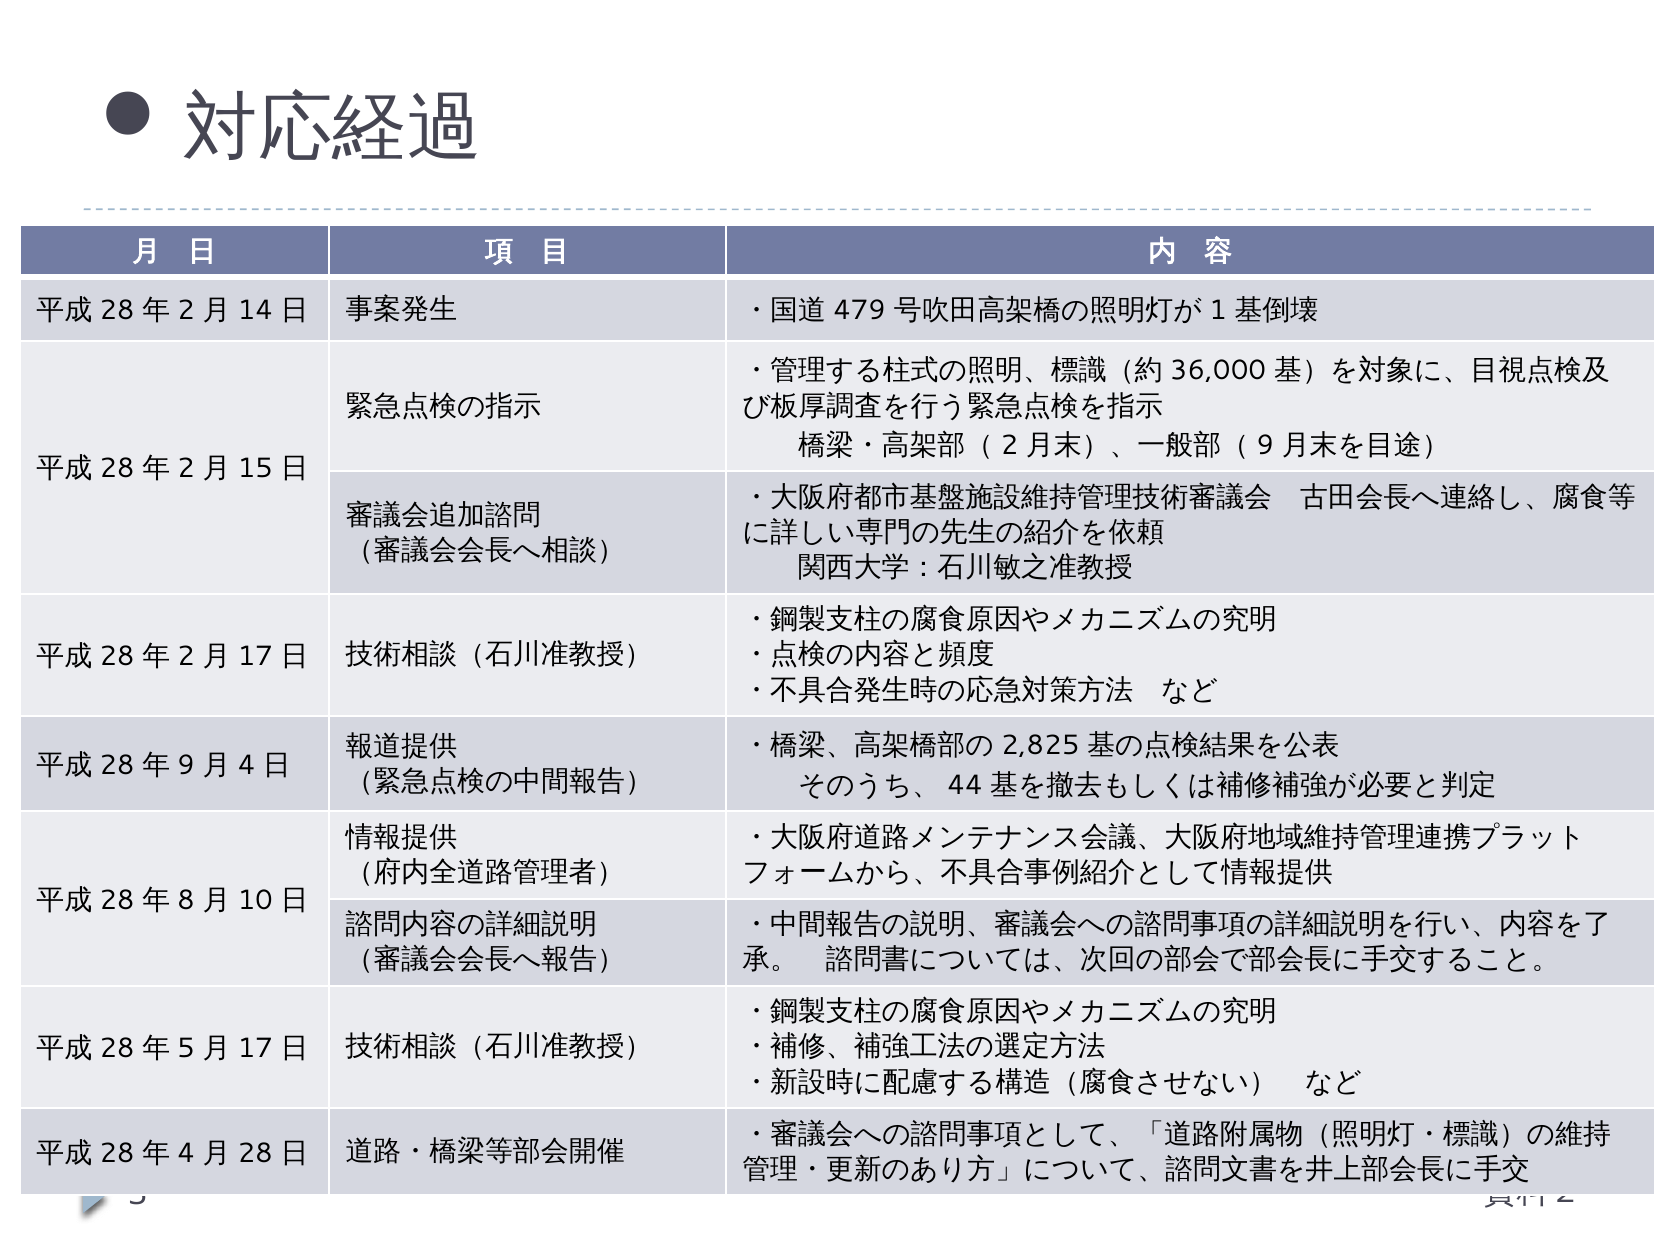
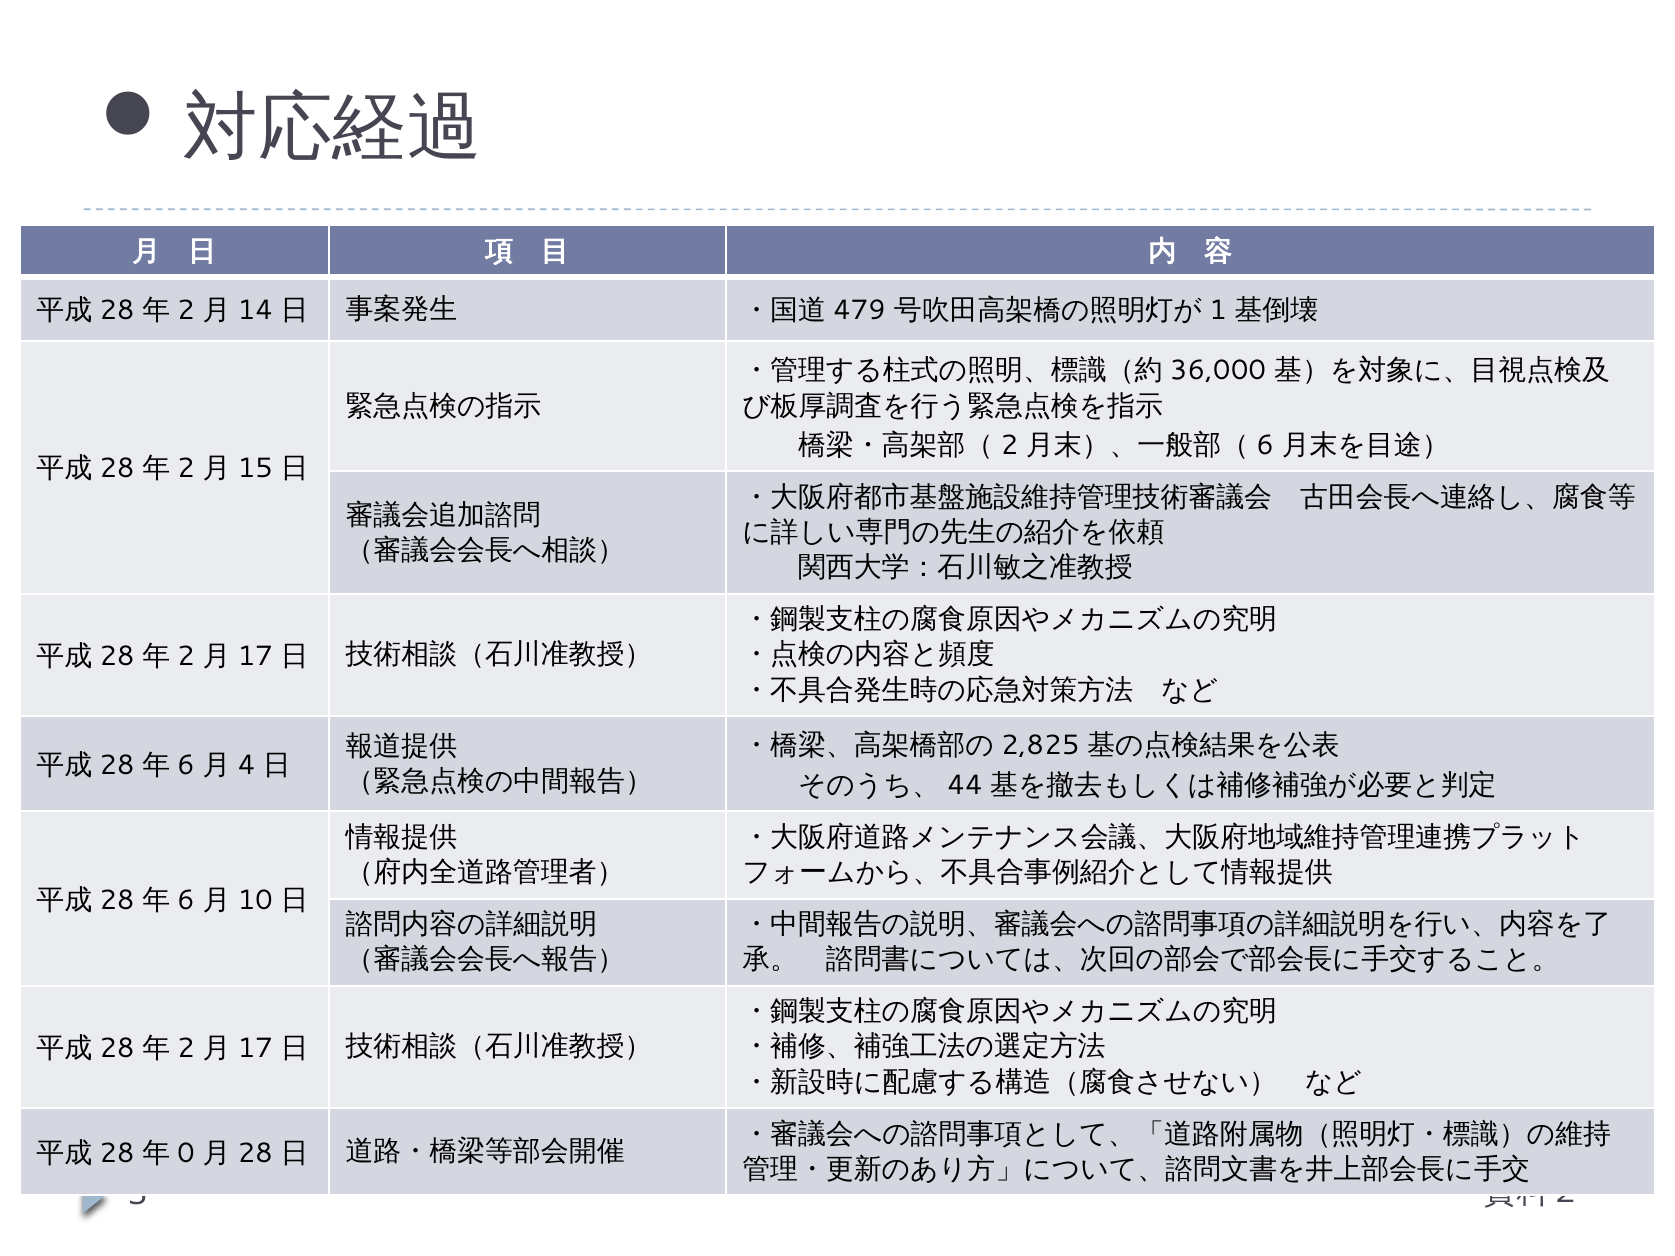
9: 9 -> 6 (1265, 445)
9: 9 -> 6 (186, 765)
8: 8 -> 6 (186, 900)
5: 5 -> 2 (186, 1048)
4: 4 -> 0 (186, 1153)
